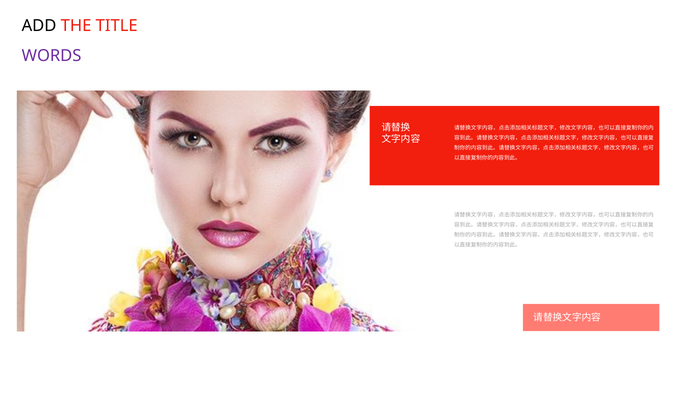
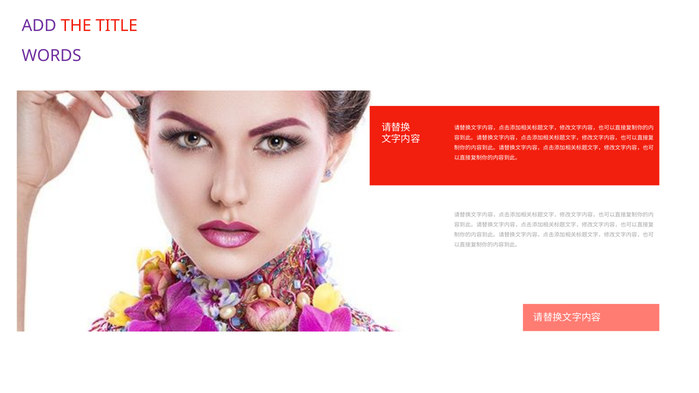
ADD colour: black -> purple (39, 26)
